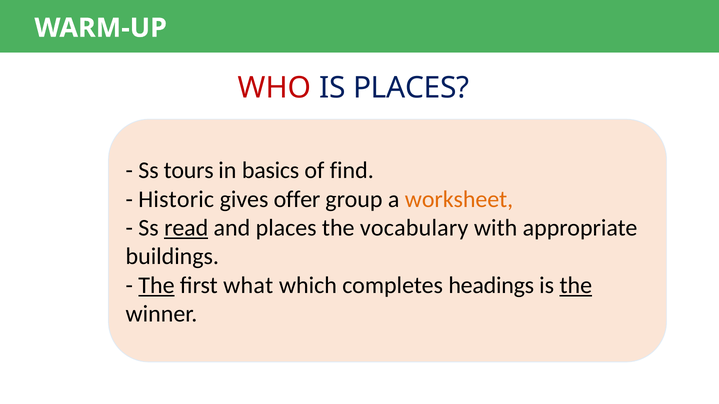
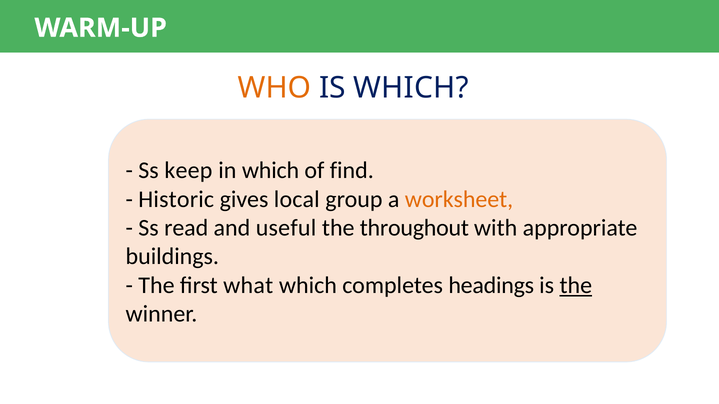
WHO colour: red -> orange (275, 88)
IS PLACES: PLACES -> WHICH (411, 88)
tours: tours -> keep (188, 171)
in basics: basics -> which (271, 171)
offer: offer -> local (297, 199)
read underline: present -> none (186, 228)
and places: places -> useful (286, 228)
vocabulary: vocabulary -> throughout (414, 228)
The underline: present -> none (156, 286)
